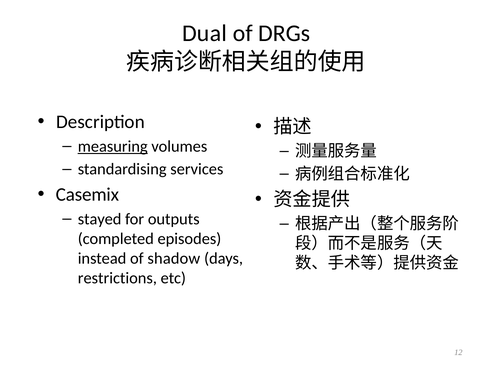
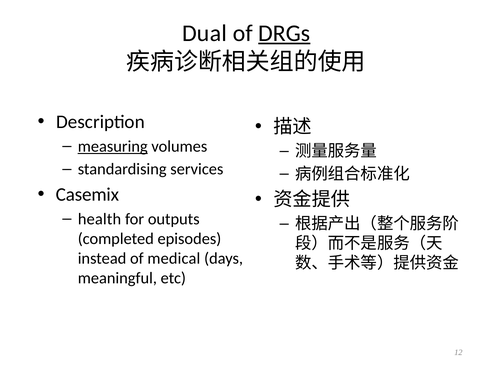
DRGs underline: none -> present (284, 33)
stayed: stayed -> health (100, 219)
shadow: shadow -> medical (174, 258)
restrictions: restrictions -> meaningful (117, 278)
